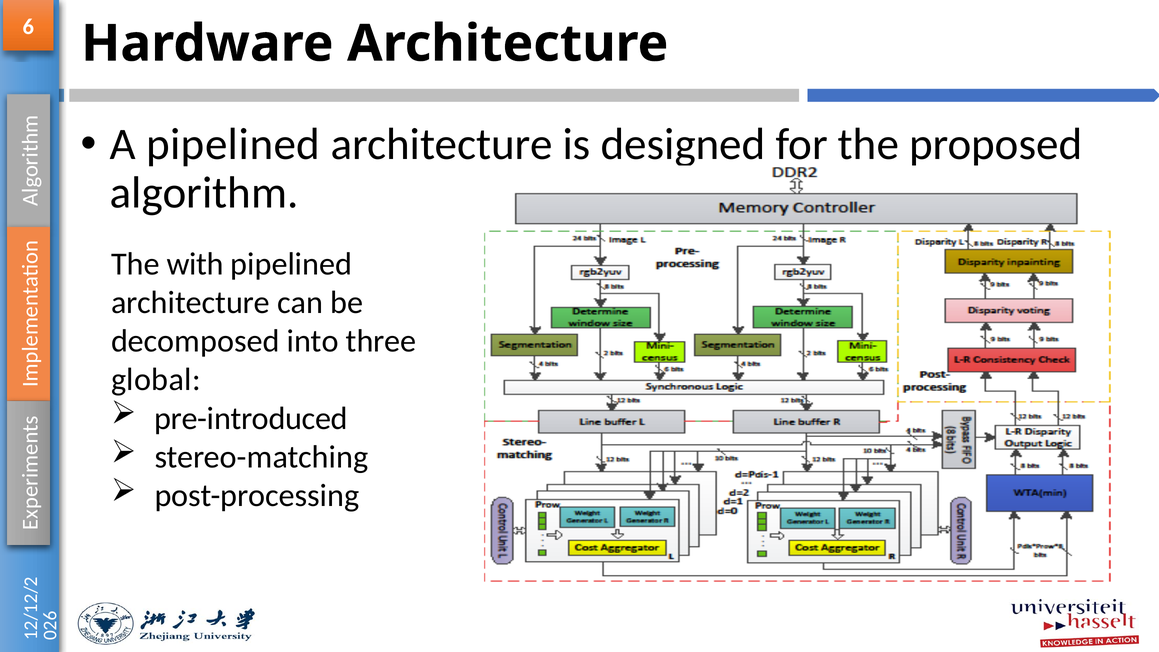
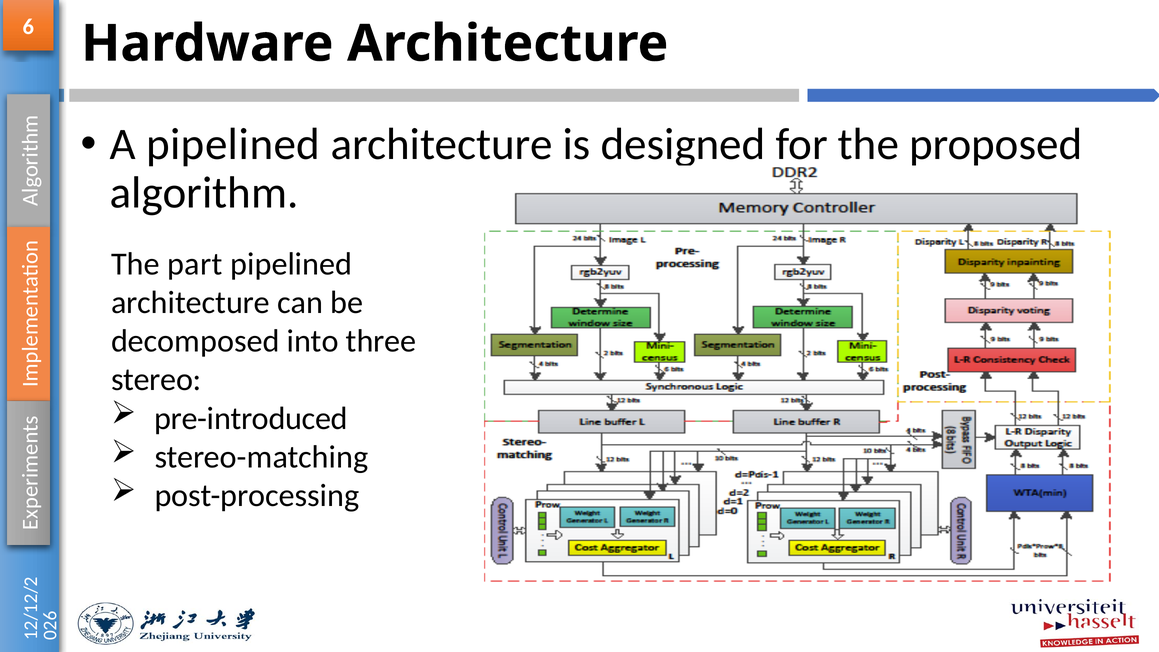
with: with -> part (195, 264)
global: global -> stereo (156, 380)
